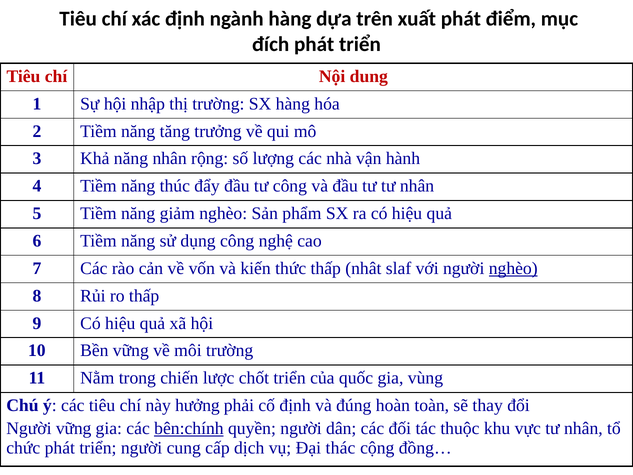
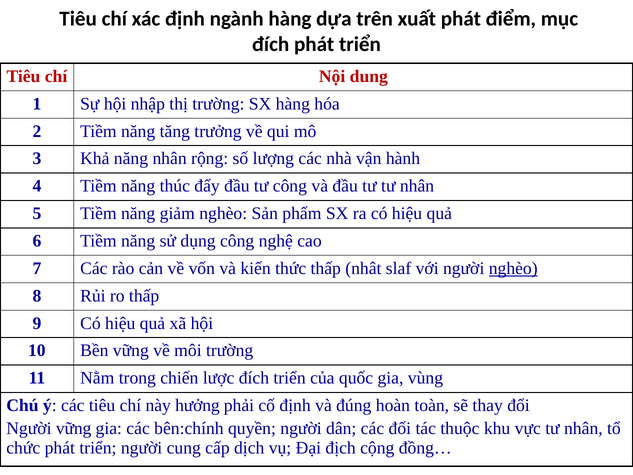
lược chốt: chốt -> đích (254, 378)
bên:chính underline: present -> none (189, 428)
thác: thác -> địch (341, 448)
